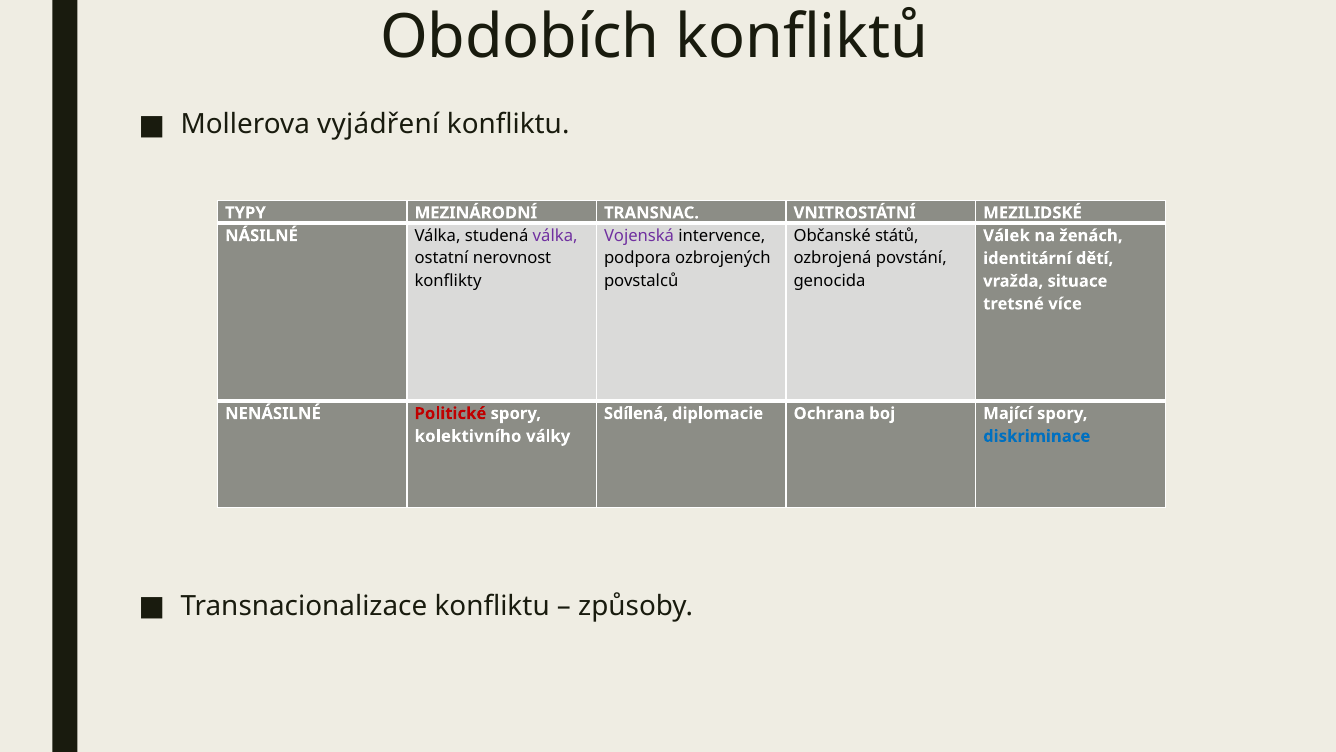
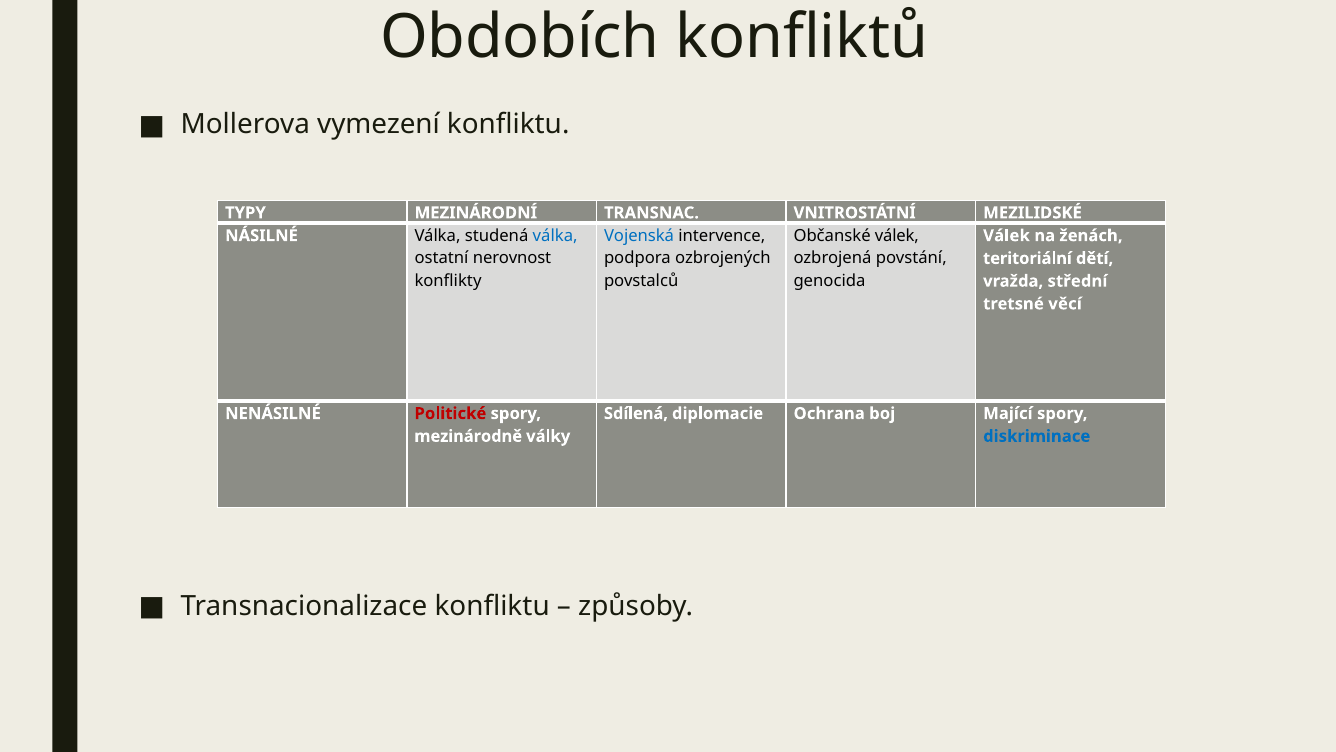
vyjádření: vyjádření -> vymezení (379, 124)
Vojenská colour: purple -> blue (639, 236)
Občanské států: států -> válek (897, 236)
válka colour: purple -> blue (555, 236)
identitární: identitární -> teritoriální (1027, 258)
situace: situace -> střední (1077, 281)
více: více -> věcí (1065, 304)
kolektivního: kolektivního -> mezinárodně (468, 436)
